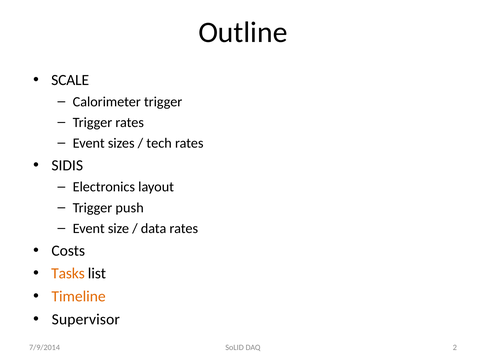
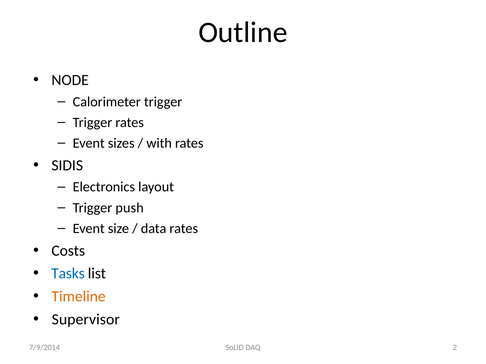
SCALE: SCALE -> NODE (70, 80)
tech: tech -> with (159, 143)
Tasks colour: orange -> blue (68, 274)
